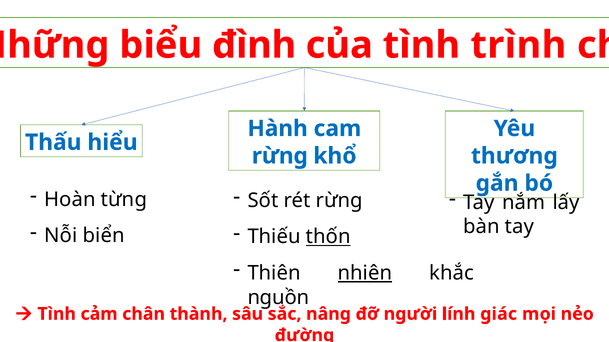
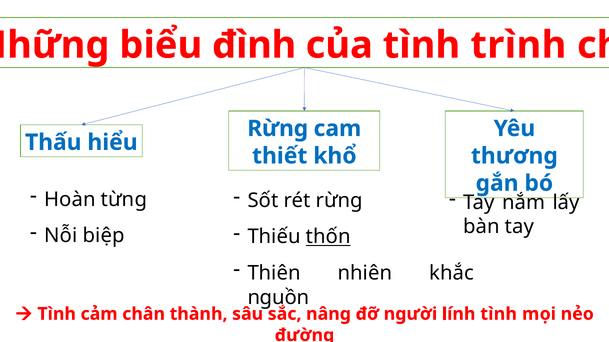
Hành: Hành -> Rừng (278, 129)
rừng: rừng -> thiết (280, 156)
biển: biển -> biệp (104, 236)
nhiên underline: present -> none (365, 273)
lính giác: giác -> tình (499, 314)
